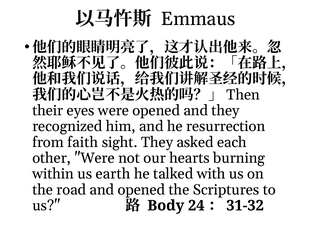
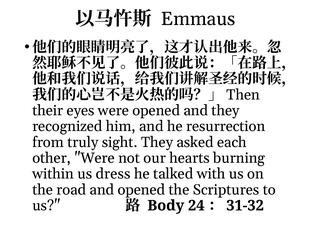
faith: faith -> truly (83, 142)
earth: earth -> dress (113, 174)
